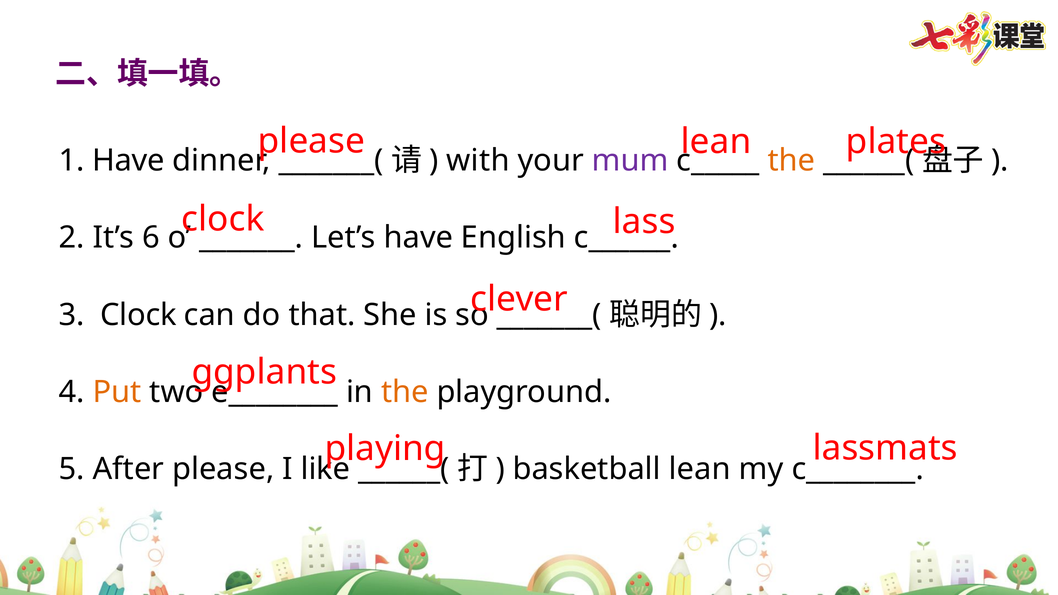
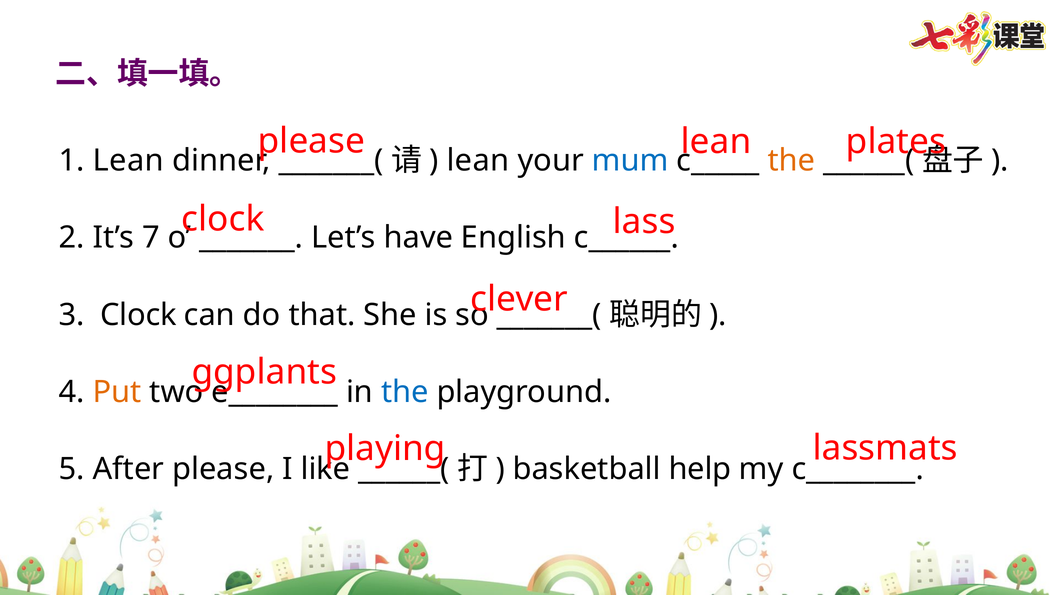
1 Have: Have -> Lean (128, 161)
with: with -> lean (478, 161)
mum colour: purple -> blue (630, 161)
6: 6 -> 7 (151, 238)
the colour: orange -> blue (405, 392)
basketball lean: lean -> help (700, 469)
